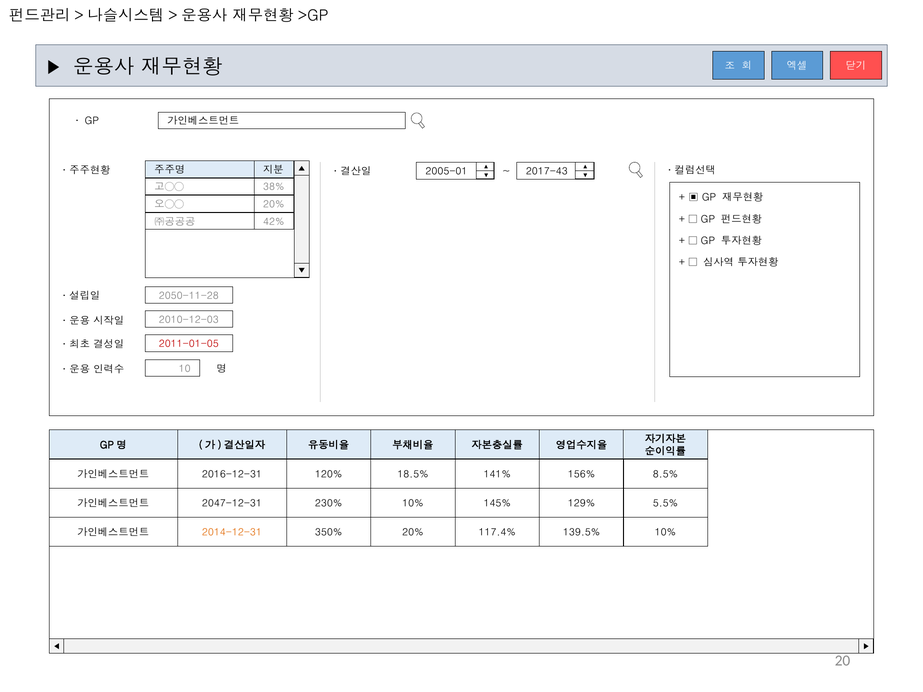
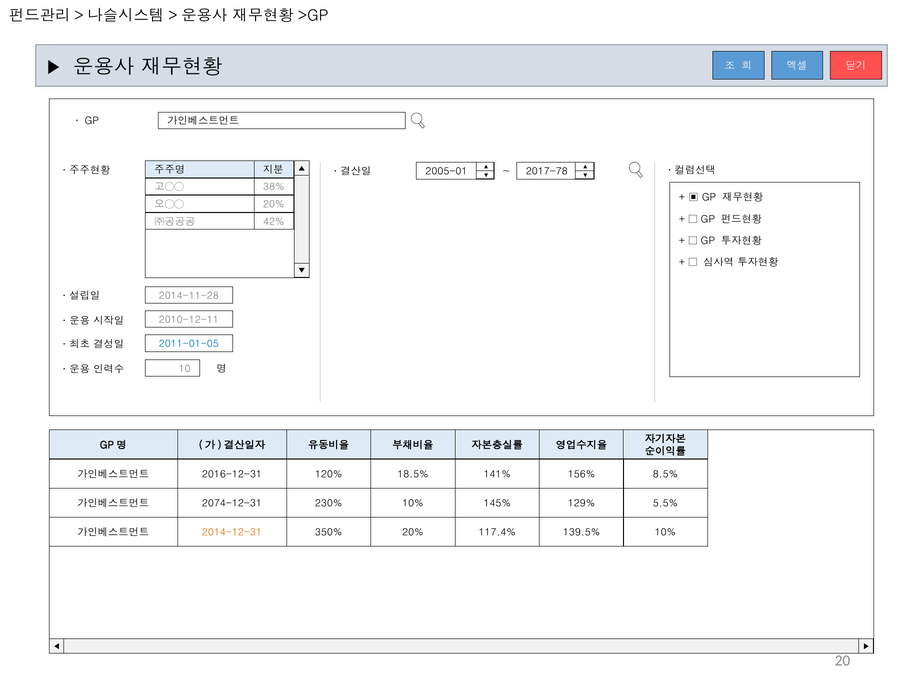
2017-43: 2017-43 -> 2017-78 (547, 171)
2050-11-28: 2050-11-28 -> 2014-11-28 (189, 296)
2010-12-03: 2010-12-03 -> 2010-12-11 (189, 320)
2011-01-05 colour: red -> blue (189, 344)
2047-12-31: 2047-12-31 -> 2074-12-31 (232, 504)
